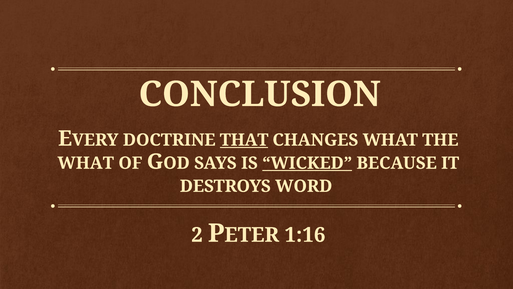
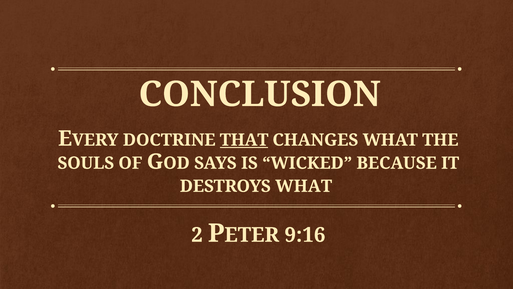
WHAT: WHAT -> SOULS (86, 163)
WICKED underline: present -> none (307, 163)
DESTROYS WORD: WORD -> WHAT (304, 186)
1:16: 1:16 -> 9:16 (305, 235)
